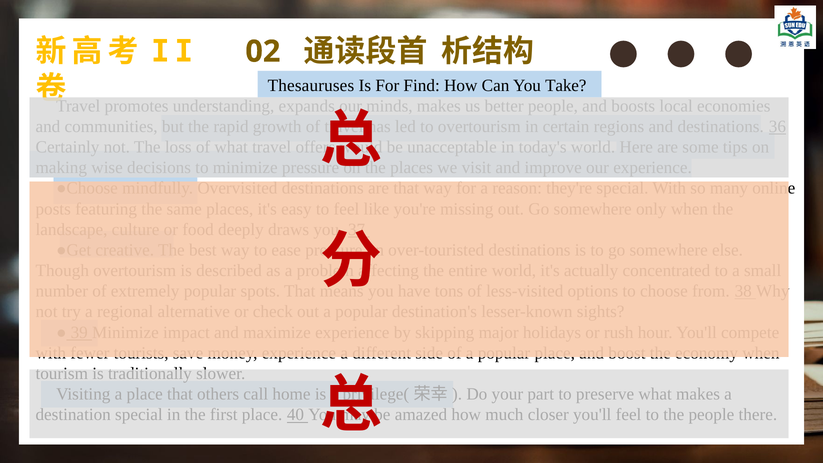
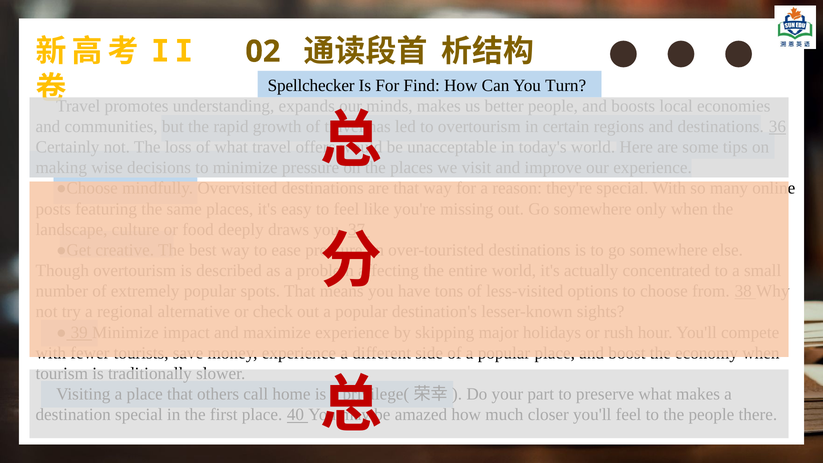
Thesauruses: Thesauruses -> Spellchecker (311, 85)
Take: Take -> Turn (566, 85)
